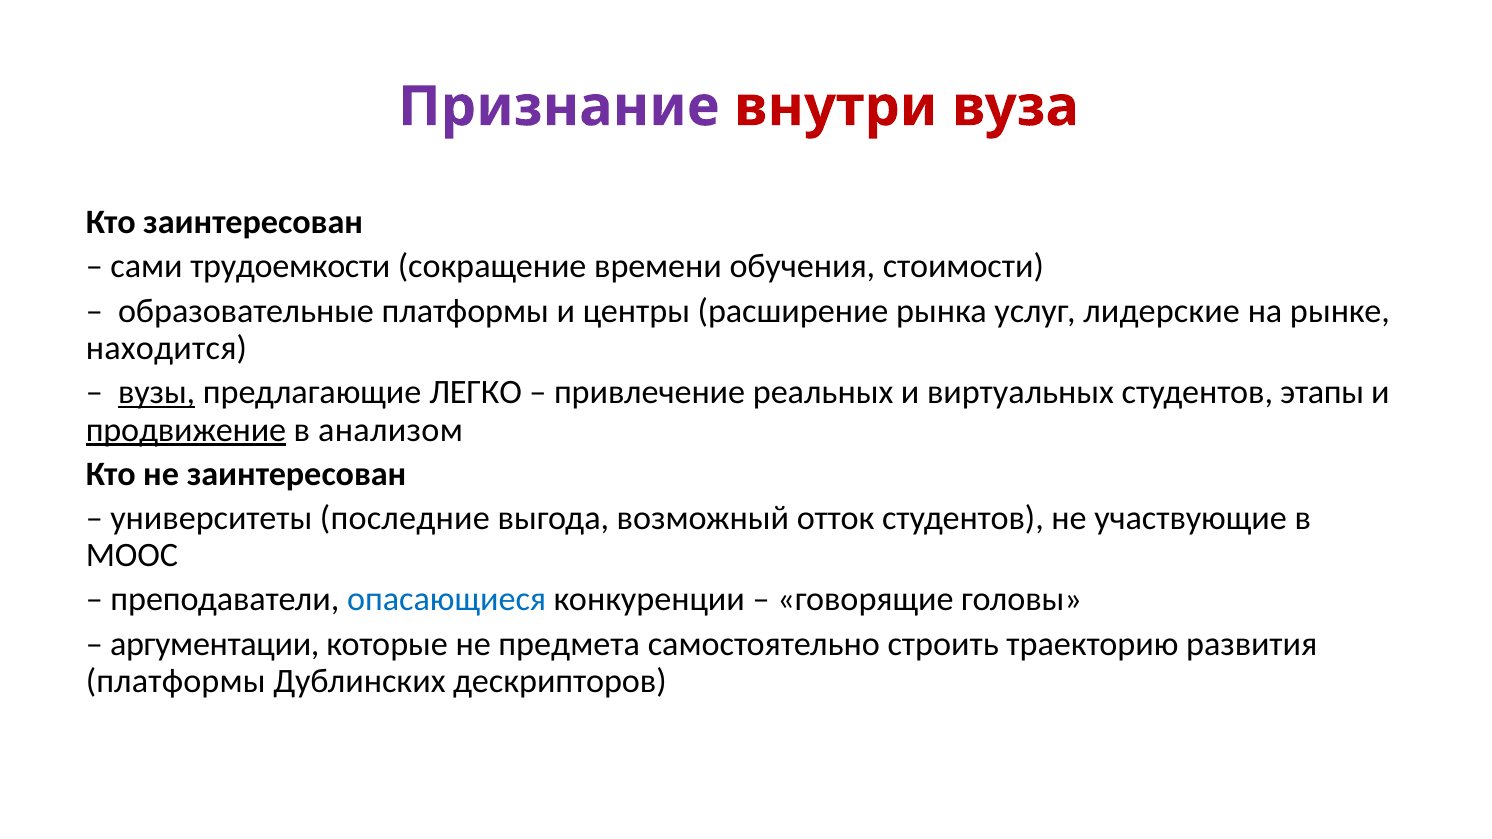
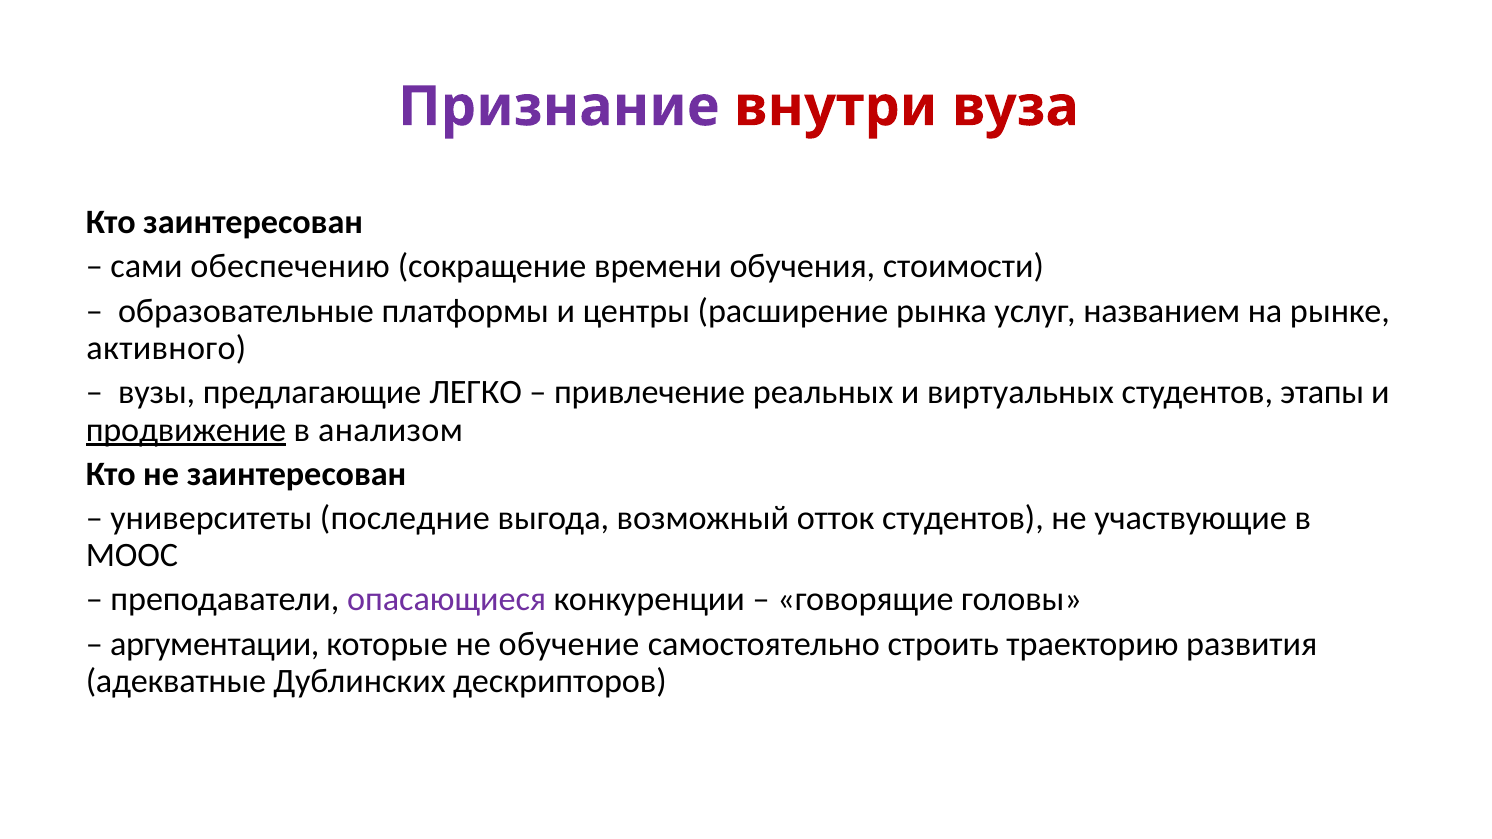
трудоемкости: трудоемкости -> обеспечению (290, 267)
лидерские: лидерские -> названием (1162, 311)
находится: находится -> активного (166, 348)
вузы underline: present -> none (157, 392)
опасающиеся colour: blue -> purple (447, 600)
предмета: предмета -> обучение (569, 644)
платформы: платформы -> адекватные (176, 681)
